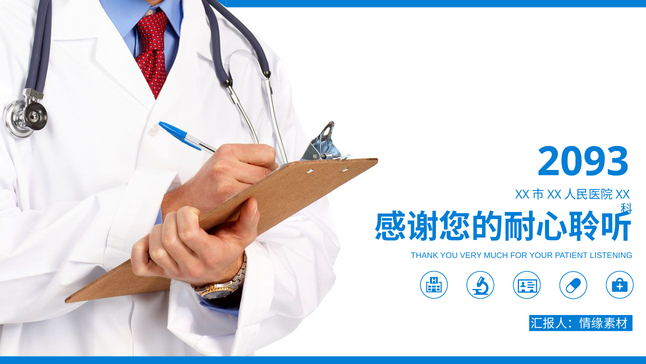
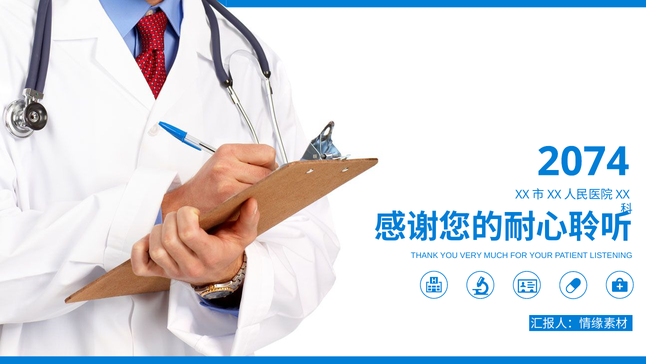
2093: 2093 -> 2074 (583, 162)
